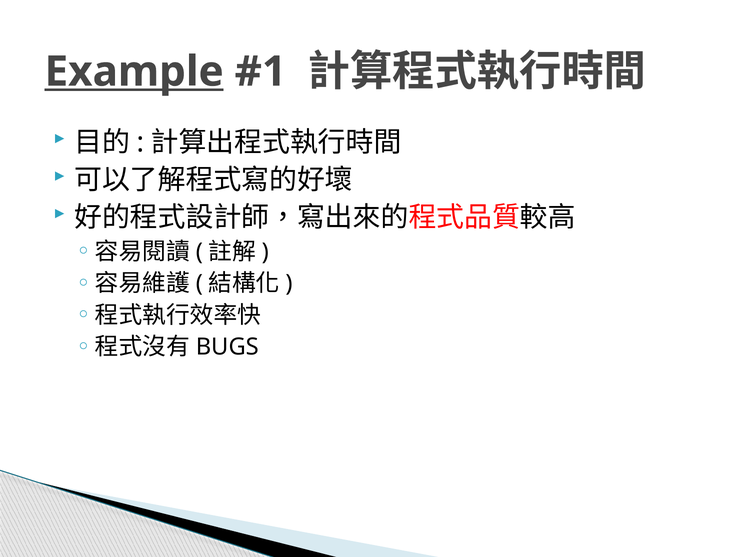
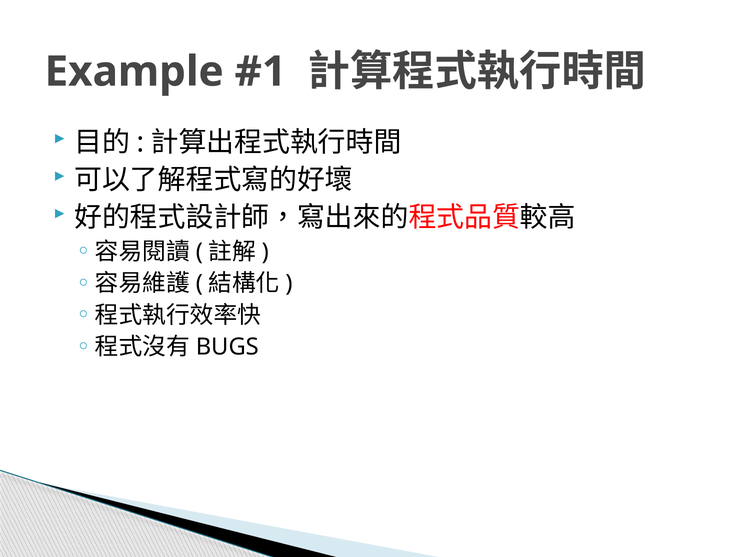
Example underline: present -> none (134, 72)
